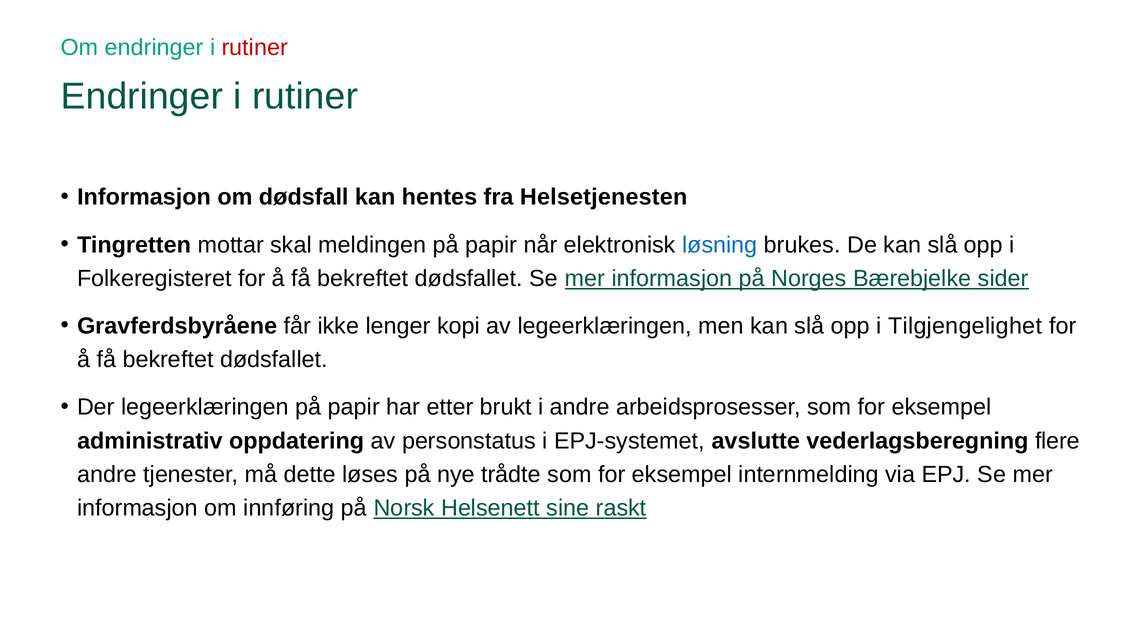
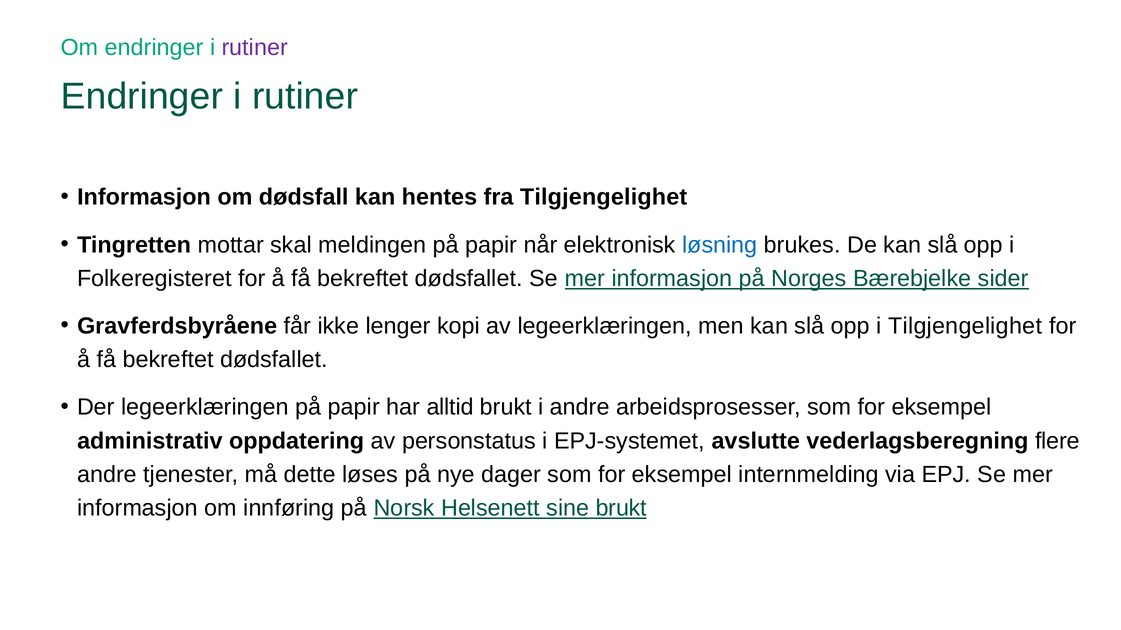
rutiner colour: red -> purple (255, 47)
fra Helsetjenesten: Helsetjenesten -> Tilgjengelighet (604, 197)
etter: etter -> alltid (450, 408)
trådte: trådte -> dager (511, 475)
sine raskt: raskt -> brukt (621, 508)
